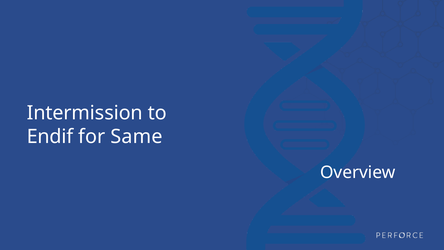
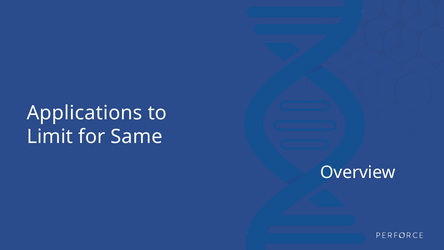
Intermission: Intermission -> Applications (85, 113)
Endif: Endif -> Limit (50, 136)
